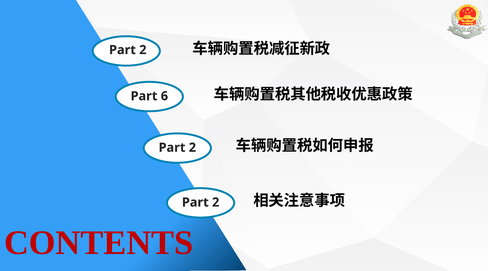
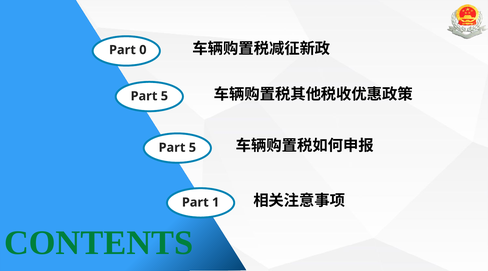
2: 2 -> 0 (143, 50)
6: 6 -> 5 (164, 96)
2: 2 -> 5 (192, 148)
2: 2 -> 1 (216, 202)
CONTENTS colour: red -> green (99, 243)
